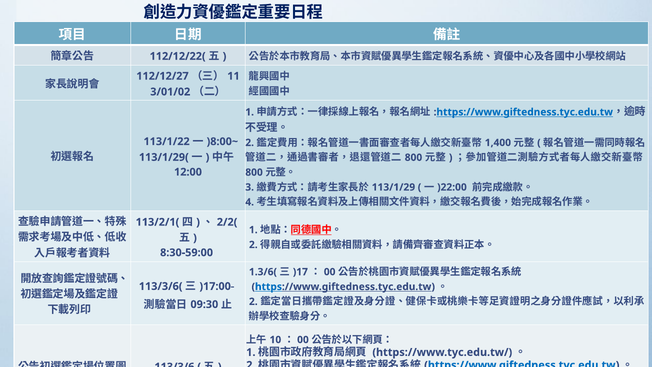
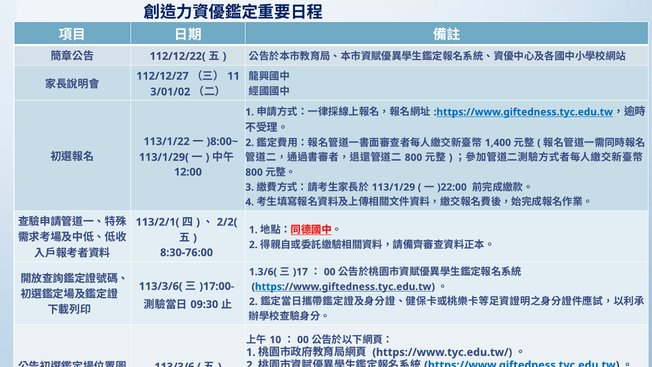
8:30-59:00: 8:30-59:00 -> 8:30-76:00 (187, 253)
